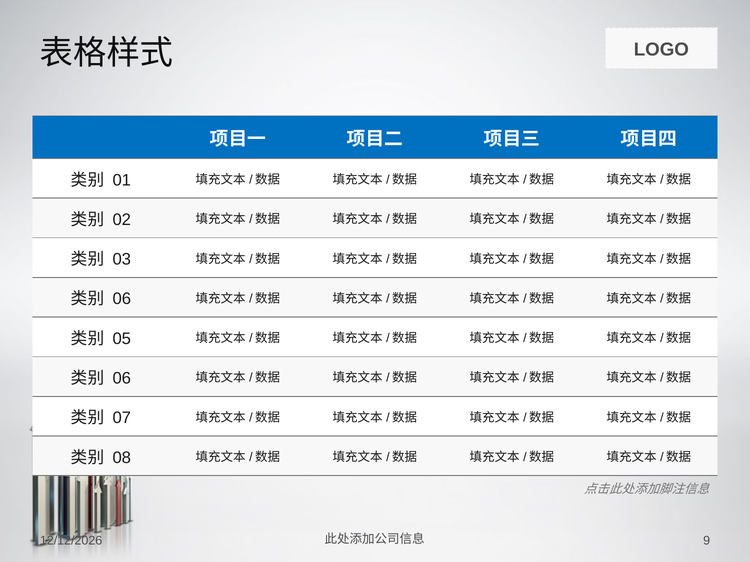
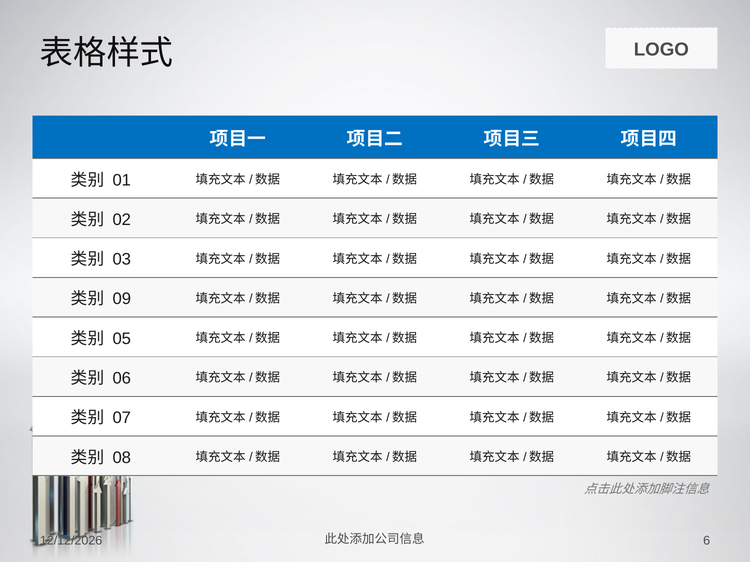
06: 06 -> 09 (122, 299)
9: 9 -> 6 (707, 541)
